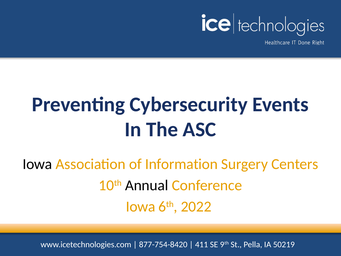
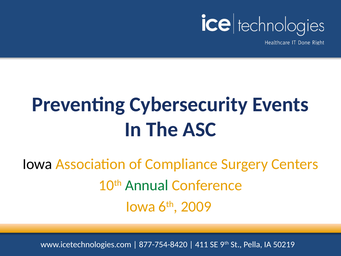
Information: Information -> Compliance (181, 164)
Annual colour: black -> green (147, 185)
2022: 2022 -> 2009 (196, 207)
